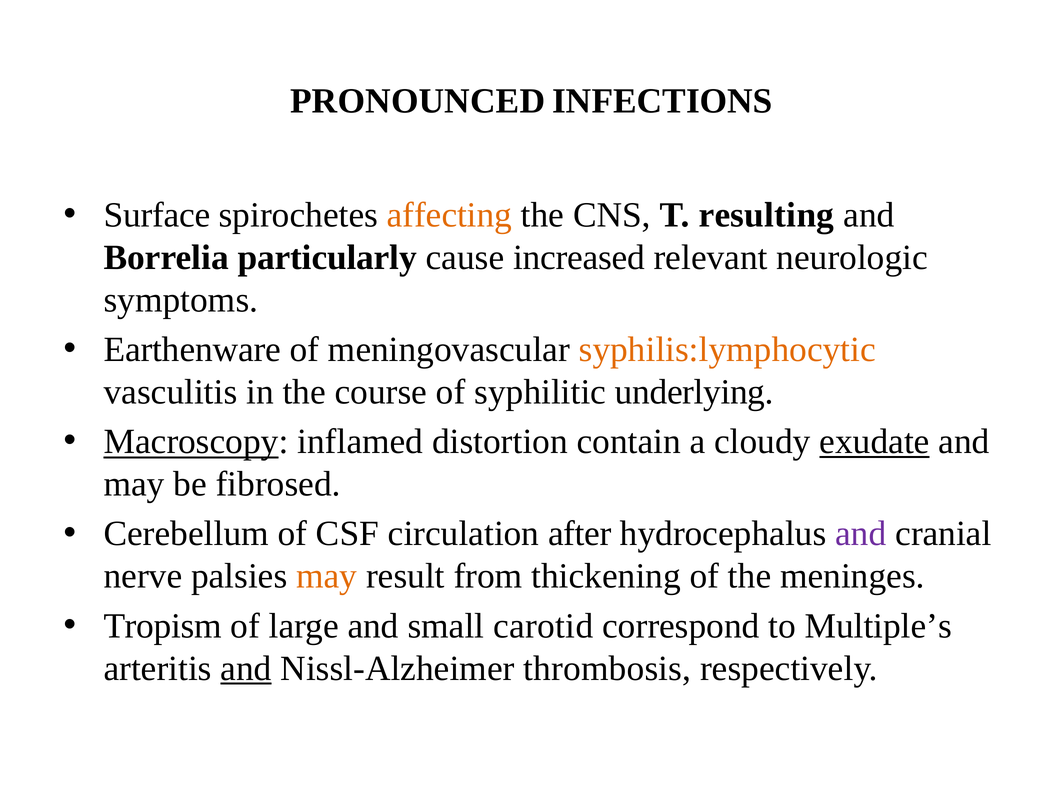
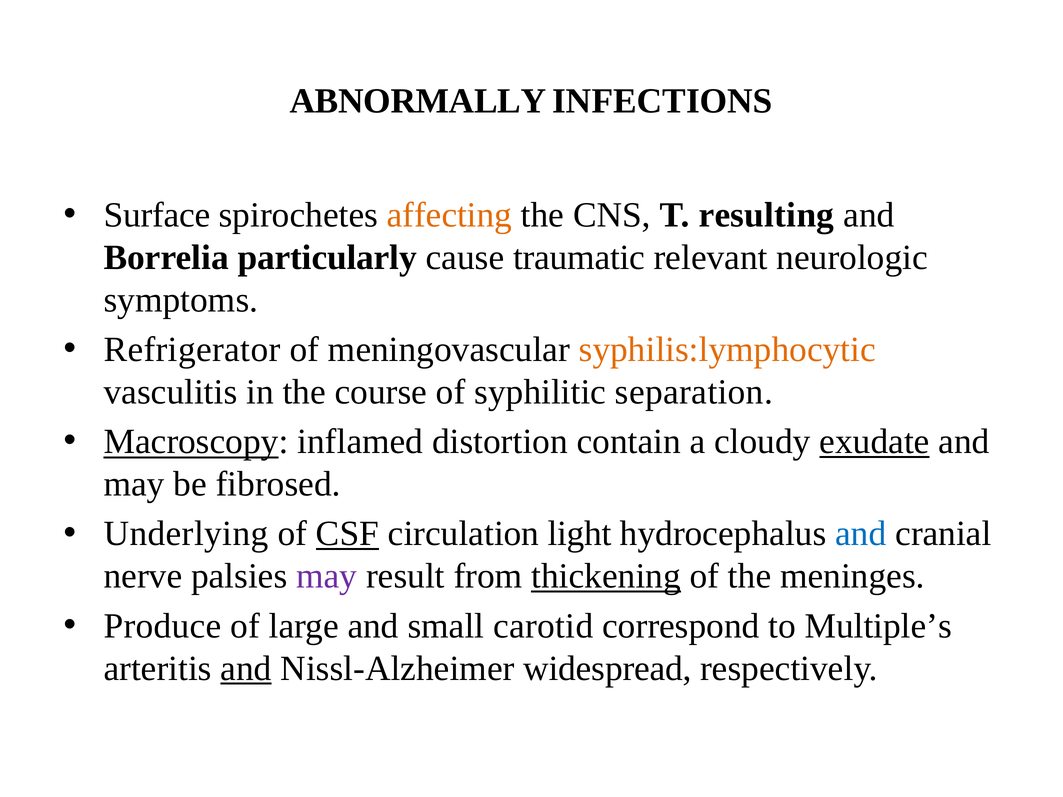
PRONOUNCED: PRONOUNCED -> ABNORMALLY (418, 101)
increased: increased -> traumatic (579, 258)
Earthenware: Earthenware -> Refrigerator (192, 350)
underlying: underlying -> separation (694, 392)
Cerebellum: Cerebellum -> Underlying (186, 534)
CSF underline: none -> present (348, 534)
after: after -> light (580, 534)
and colour: purple -> blue (861, 534)
may colour: orange -> purple (327, 576)
thickening underline: none -> present (606, 576)
Tropism: Tropism -> Produce (162, 626)
thrombosis: thrombosis -> widespread (607, 669)
